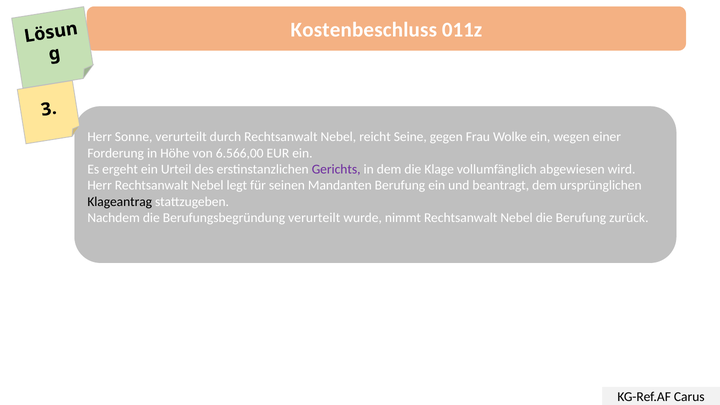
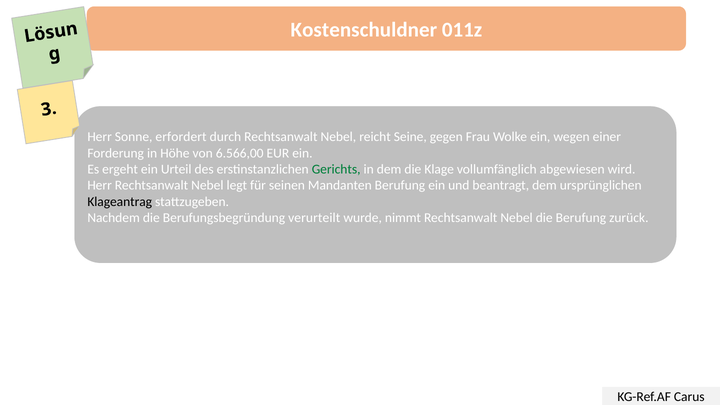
Kostenbeschluss: Kostenbeschluss -> Kostenschuldner (364, 30)
Sonne verurteilt: verurteilt -> erfordert (181, 137)
Gerichts colour: purple -> green (336, 169)
